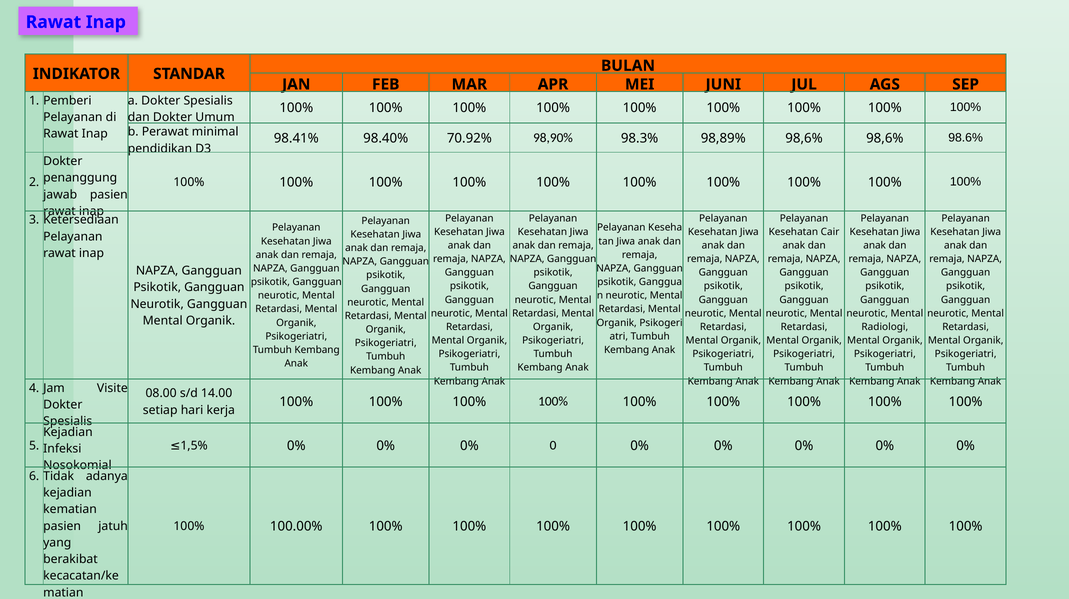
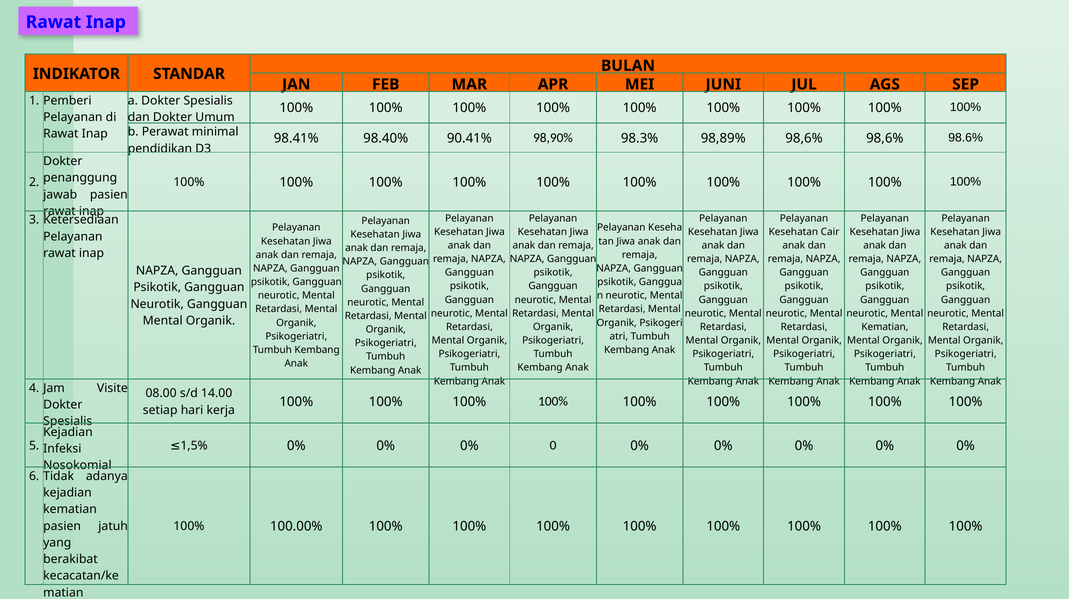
70.92%: 70.92% -> 90.41% (469, 138)
Radiologi: Radiologi -> Kematian (885, 327)
